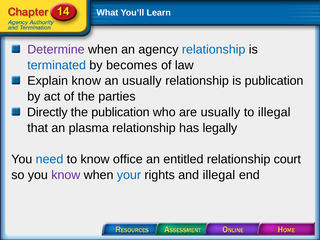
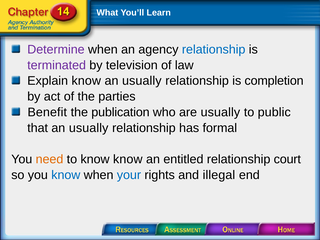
terminated colour: blue -> purple (57, 65)
becomes: becomes -> television (132, 65)
is publication: publication -> completion (274, 81)
Directly: Directly -> Benefit (47, 112)
to illegal: illegal -> public (274, 112)
that an plasma: plasma -> usually (89, 128)
legally: legally -> formal (220, 128)
need colour: blue -> orange (49, 159)
know office: office -> know (128, 159)
know colour: purple -> blue (66, 175)
